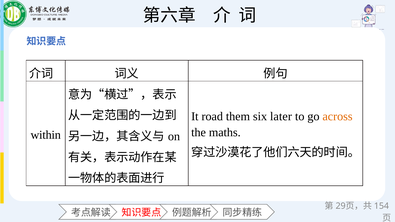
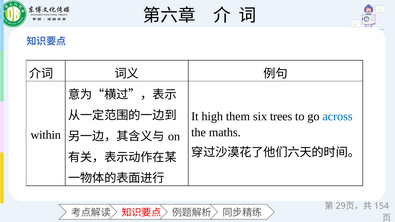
road: road -> high (212, 116)
later: later -> trees (281, 116)
across colour: orange -> blue (337, 116)
